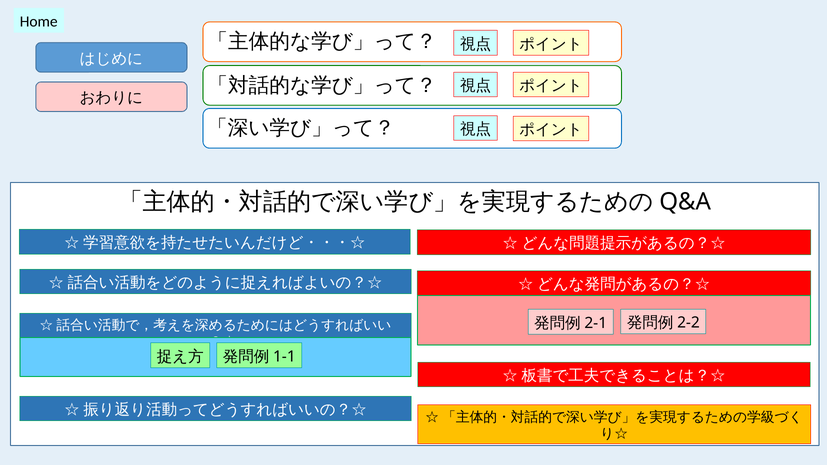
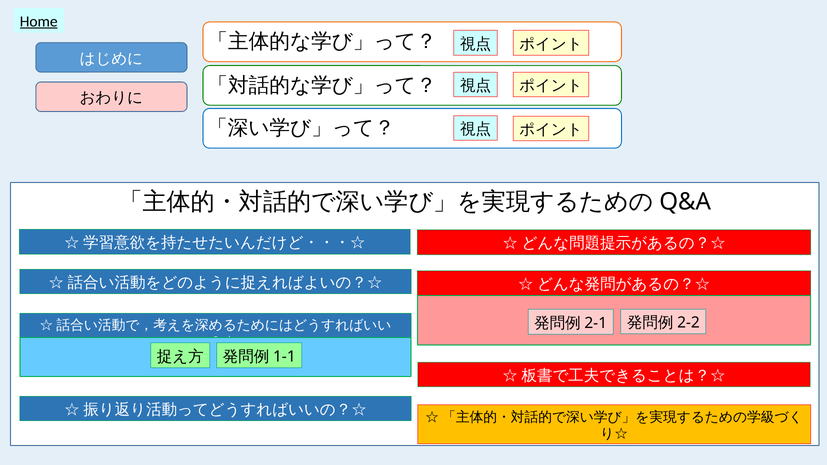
Home underline: none -> present (39, 21)
